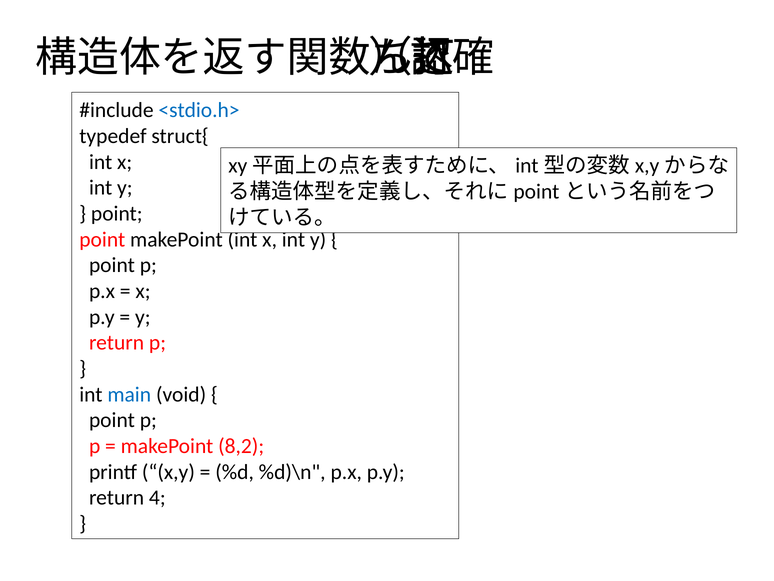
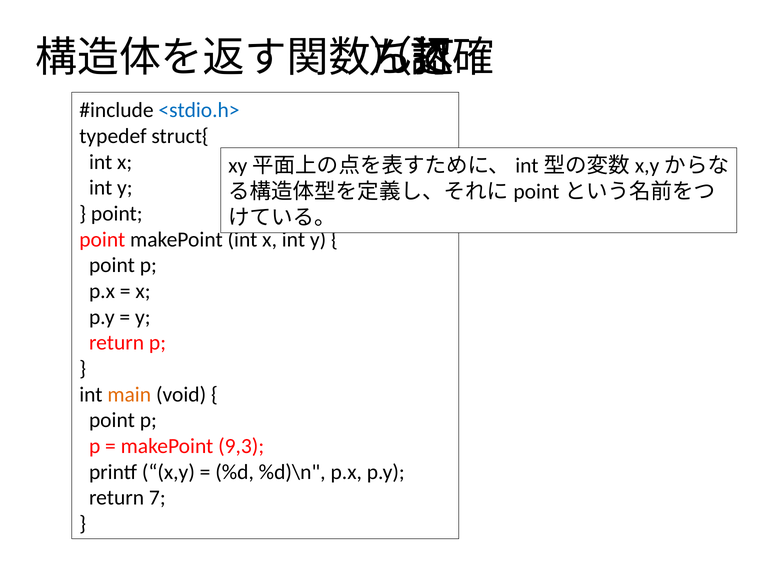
main colour: blue -> orange (129, 394)
8,2: 8,2 -> 9,3 (241, 446)
4: 4 -> 7 (157, 497)
